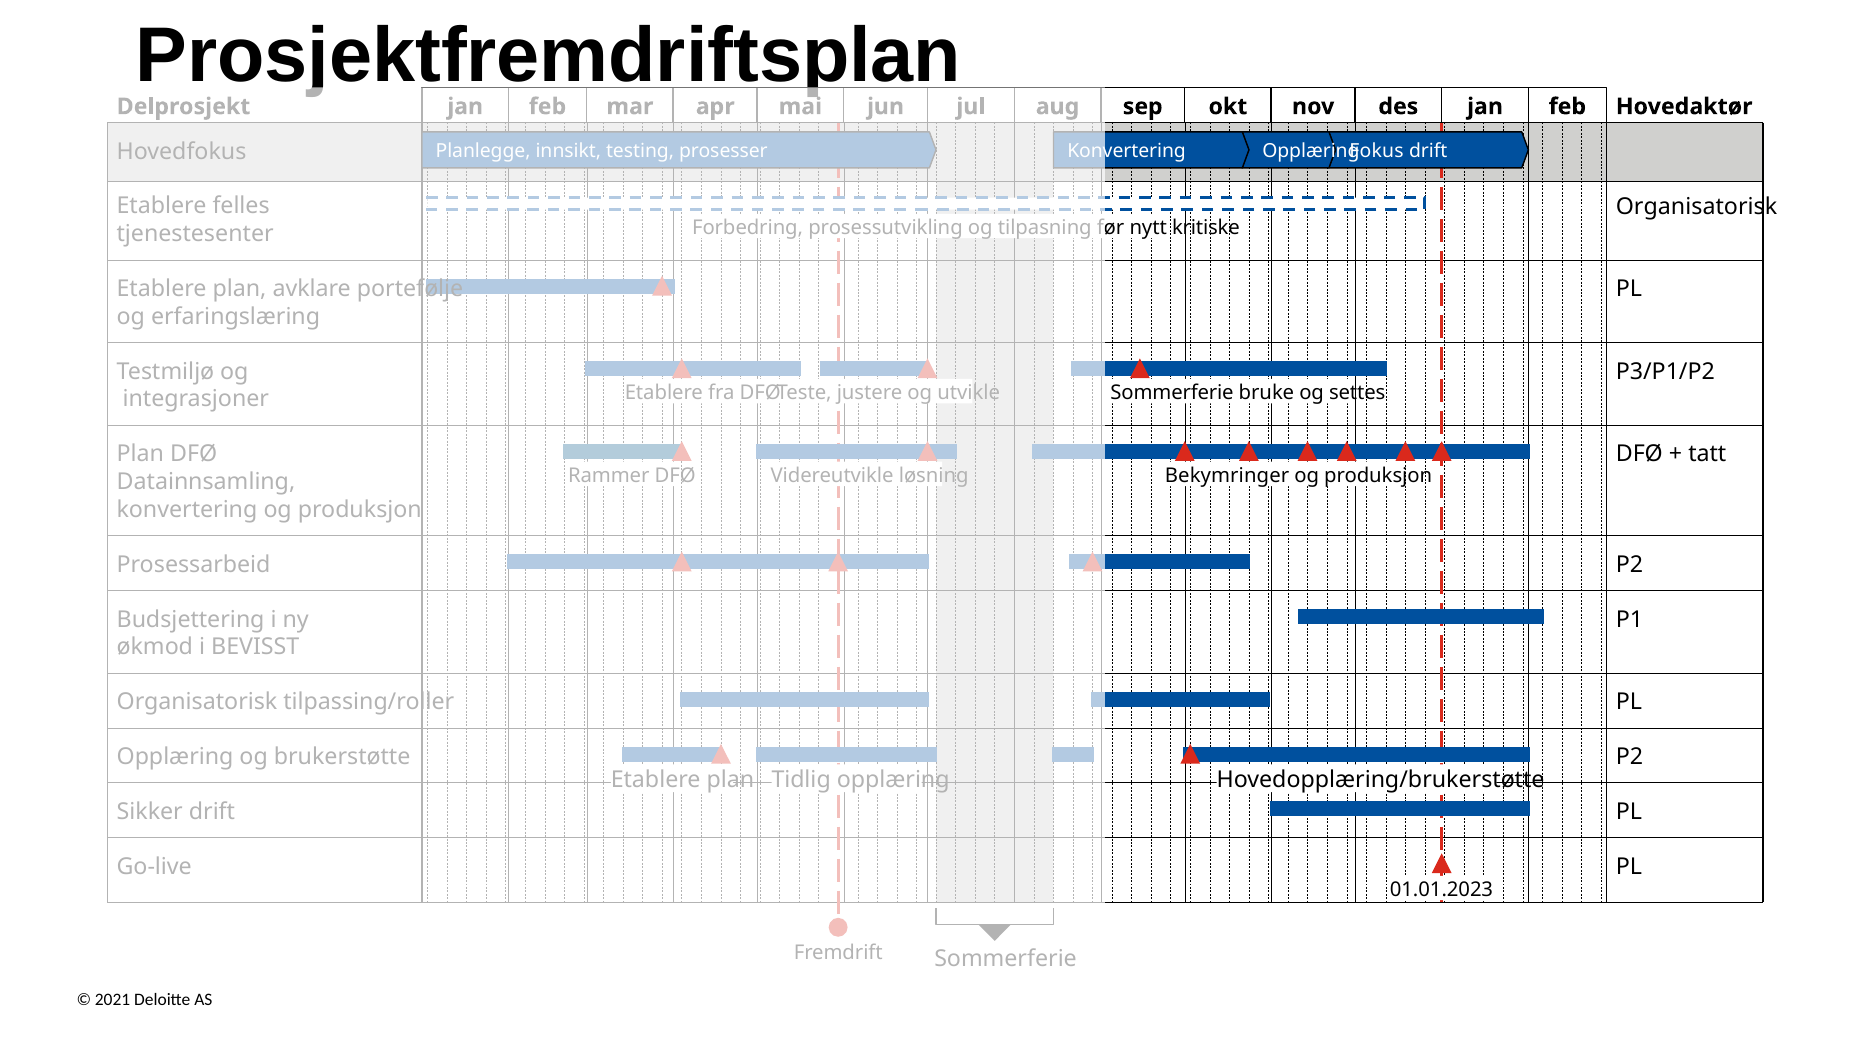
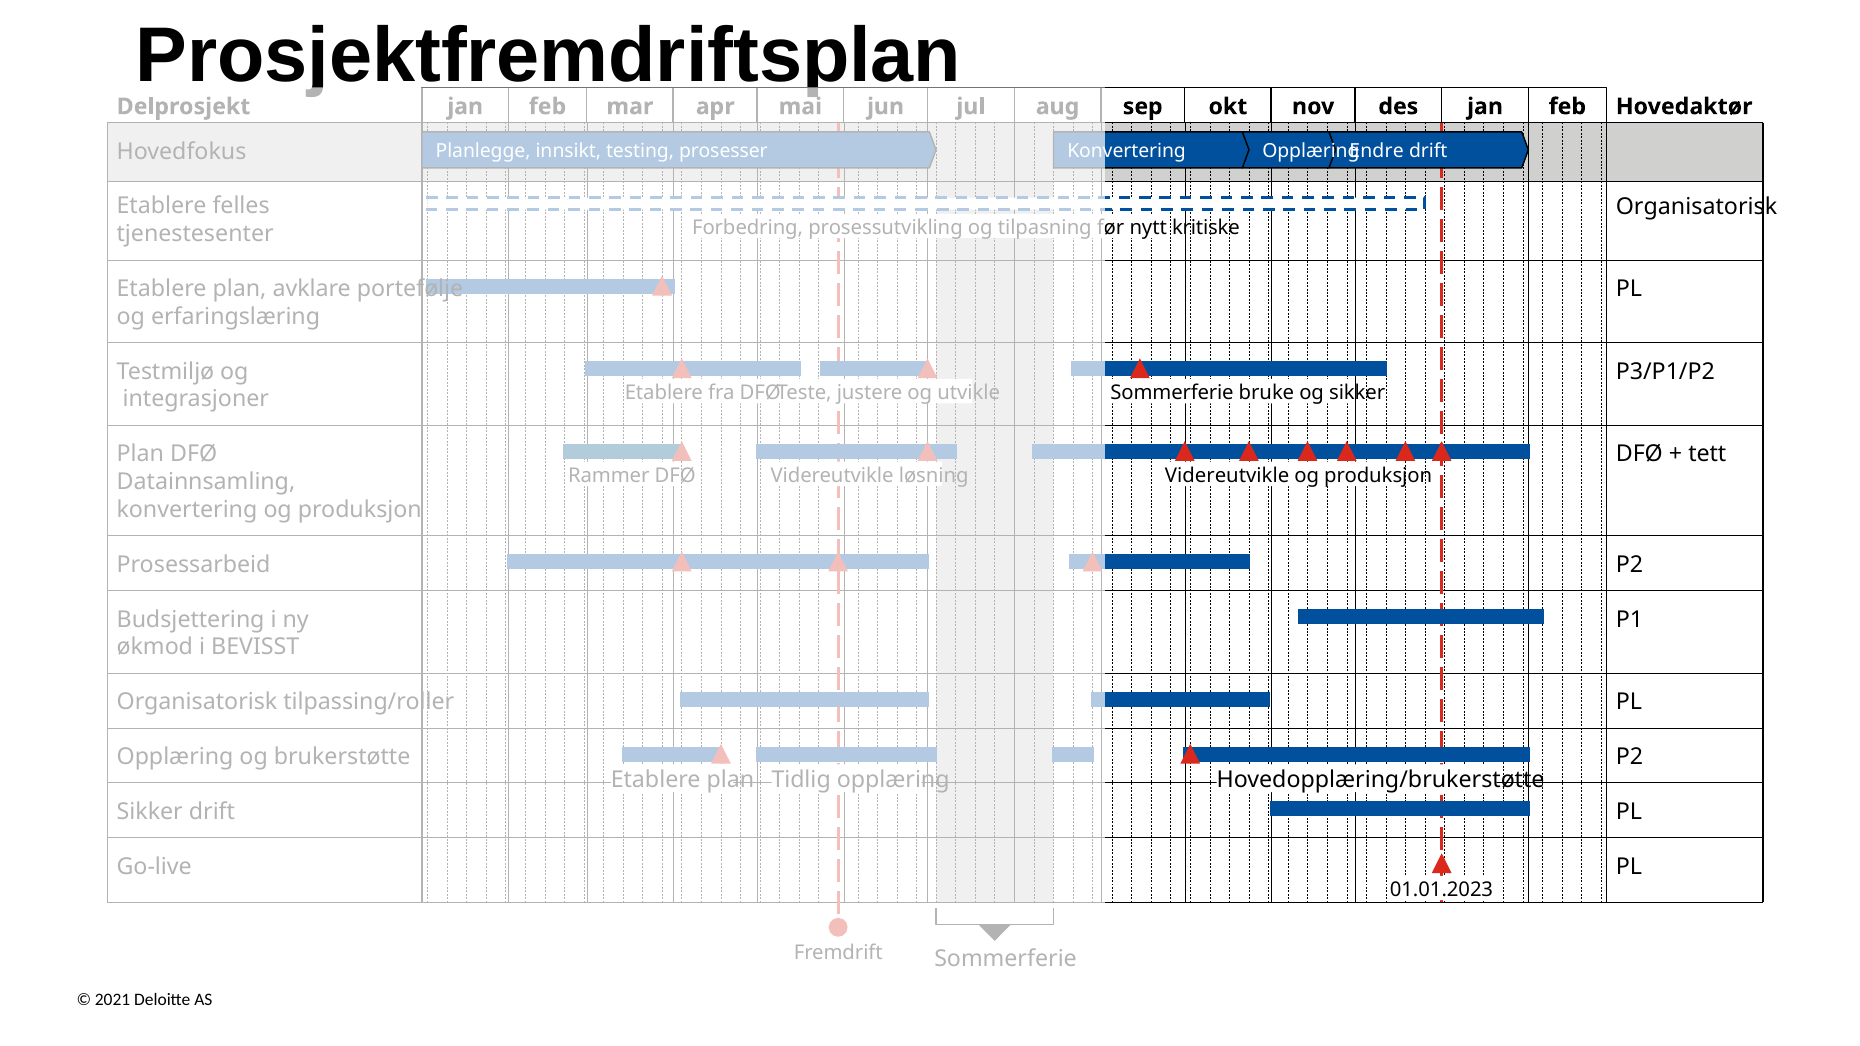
Fokus: Fokus -> Endre (1377, 151)
og settes: settes -> sikker (1357, 393)
tatt: tatt -> tett (1707, 454)
Bekymringer: Bekymringer -> Videreutvikle (1227, 475)
